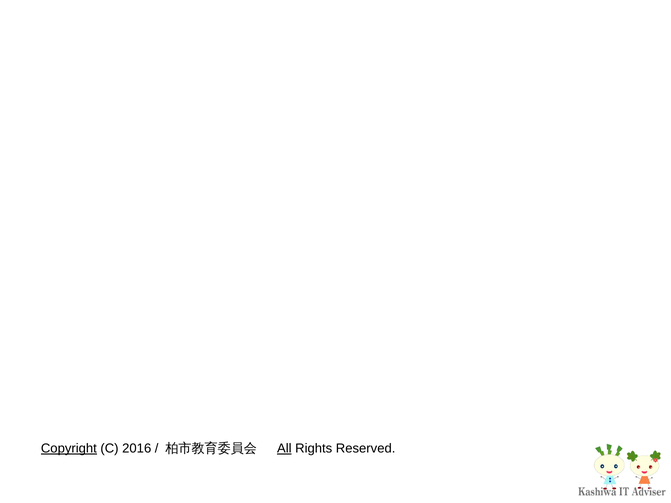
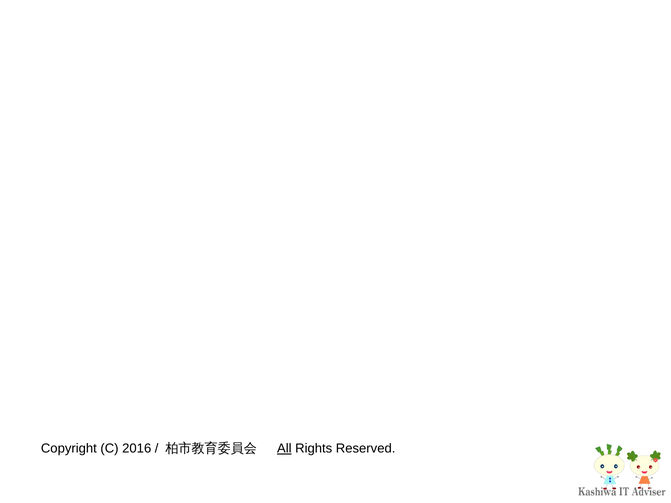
Copyright underline: present -> none (69, 449)
